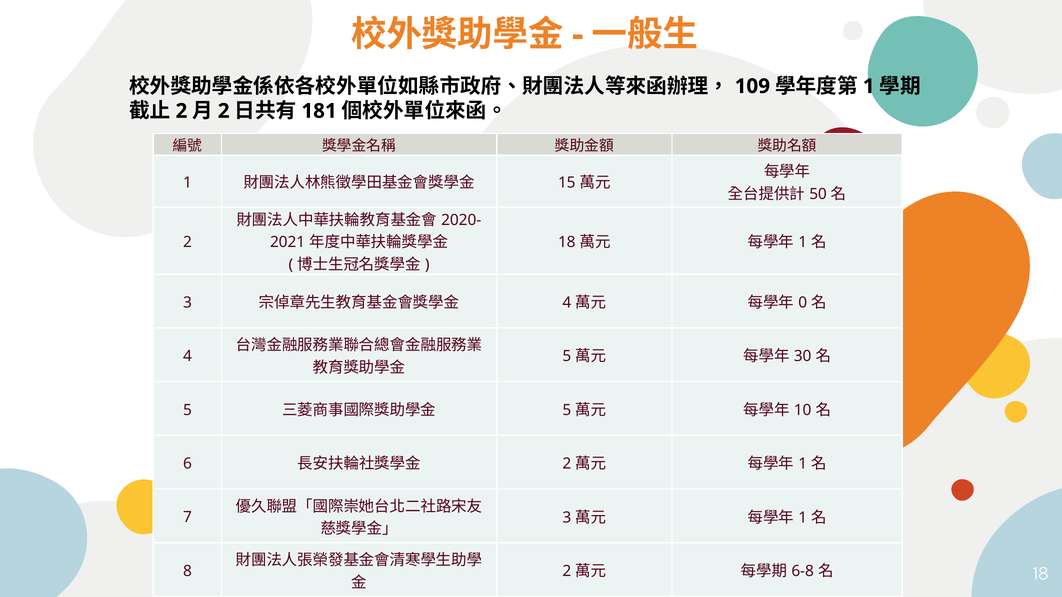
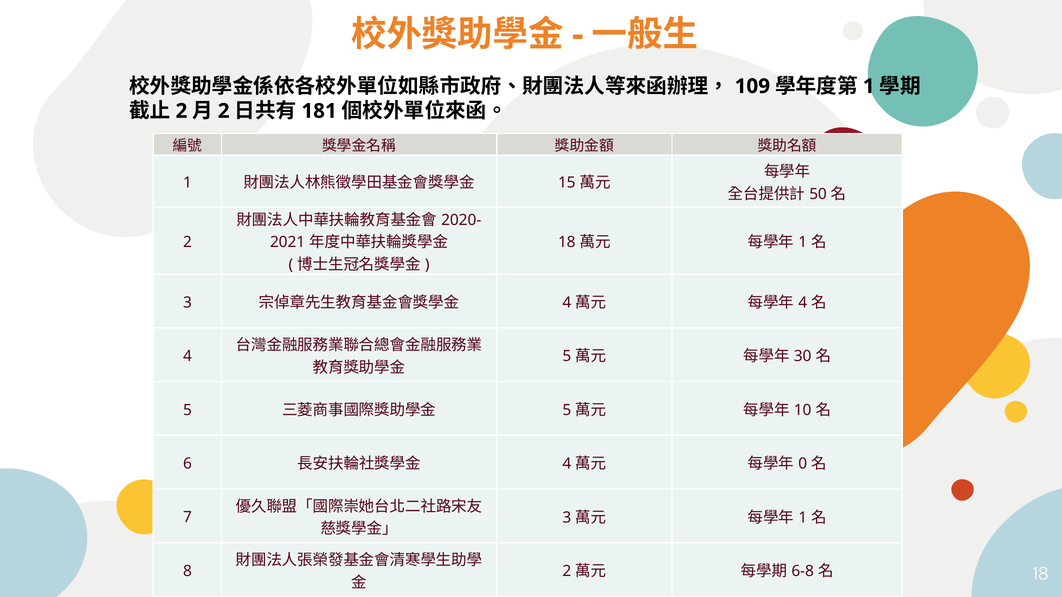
0: 0 -> 4 (803, 303)
2: 2 -> 4 (567, 464)
1: 1 -> 0 (803, 464)
